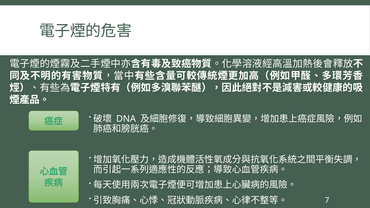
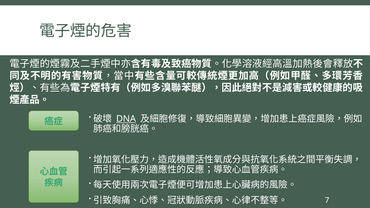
DNA underline: none -> present (126, 119)
